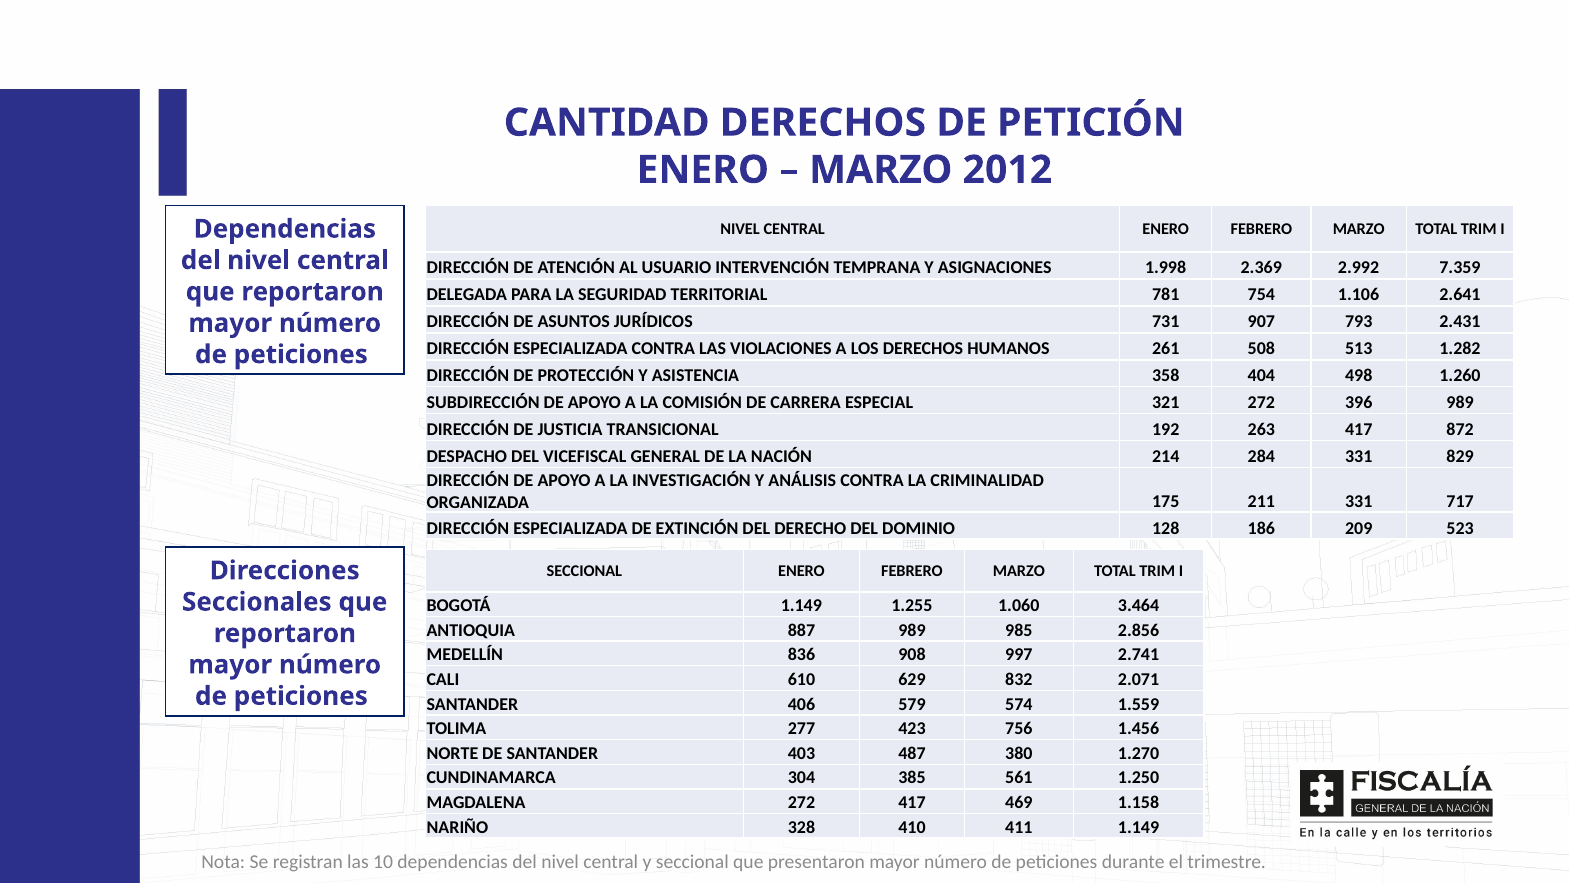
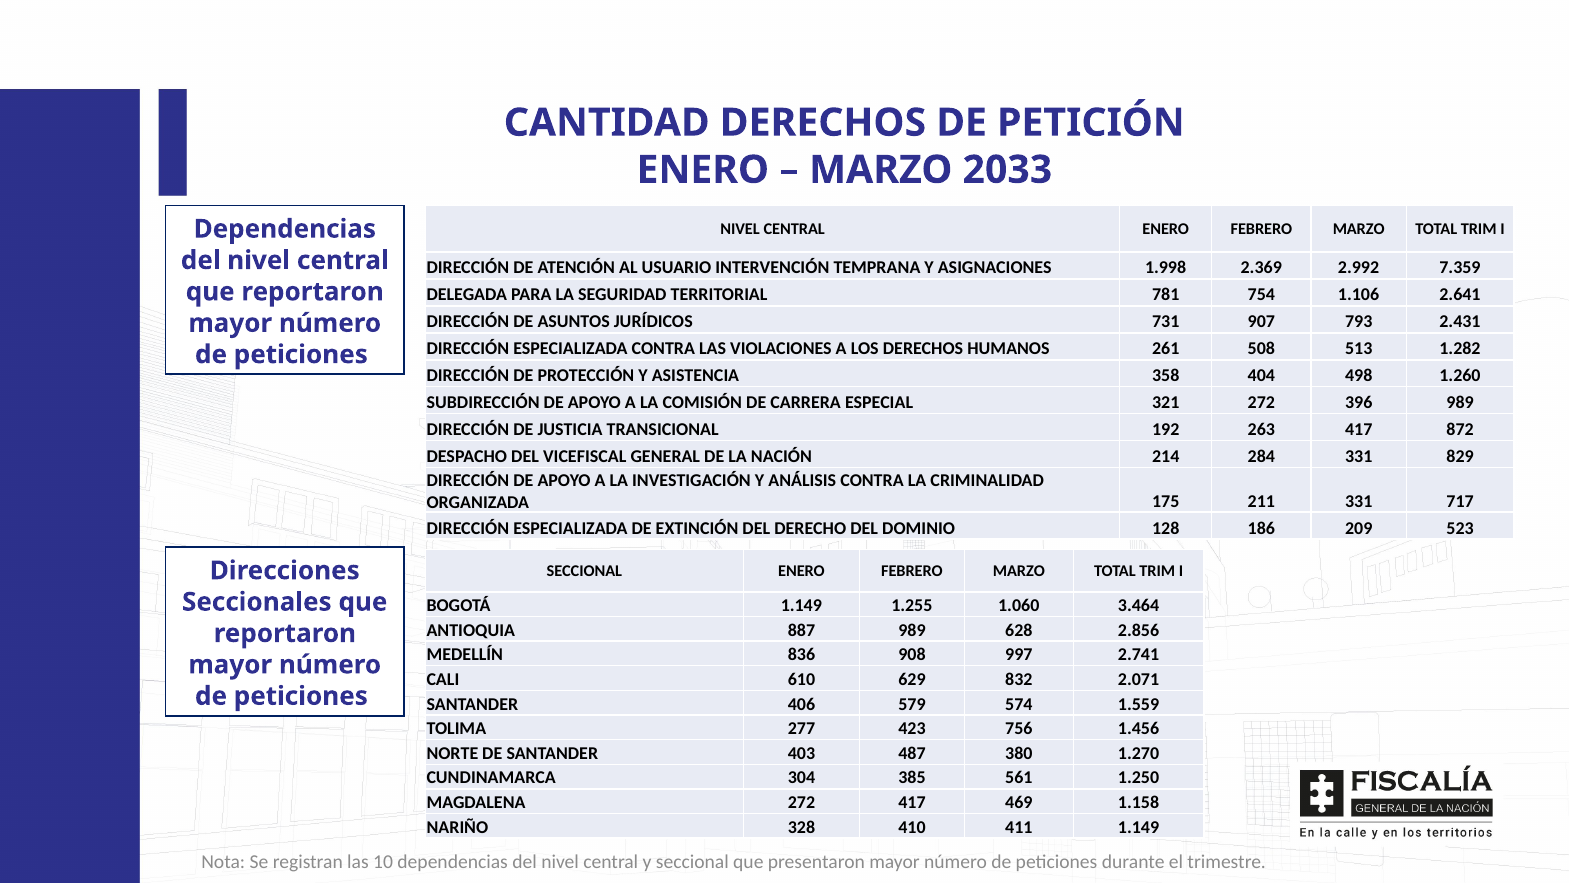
2012: 2012 -> 2033 (1007, 170)
985: 985 -> 628 (1019, 630)
